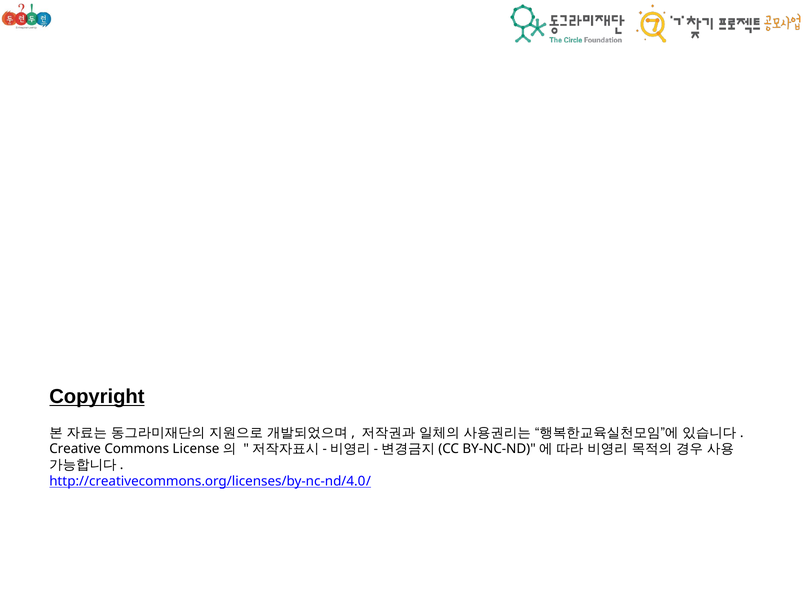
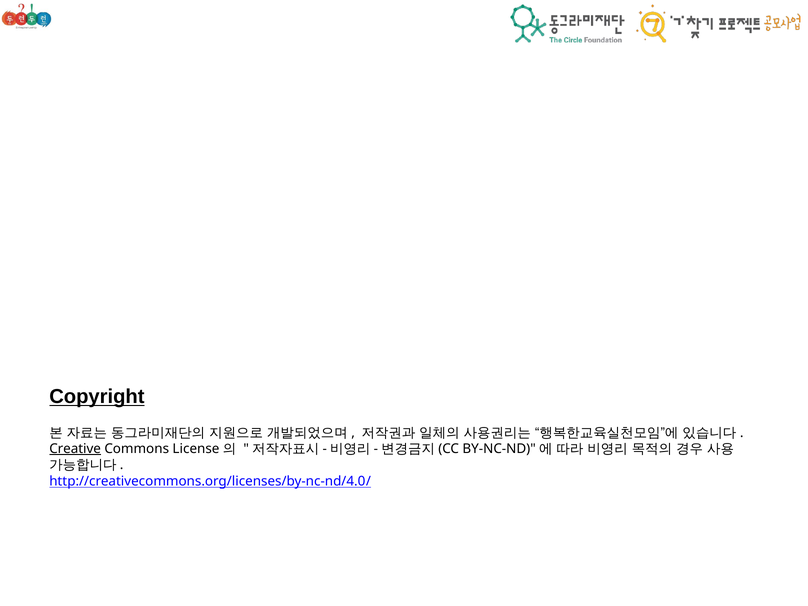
Creative underline: none -> present (75, 449)
